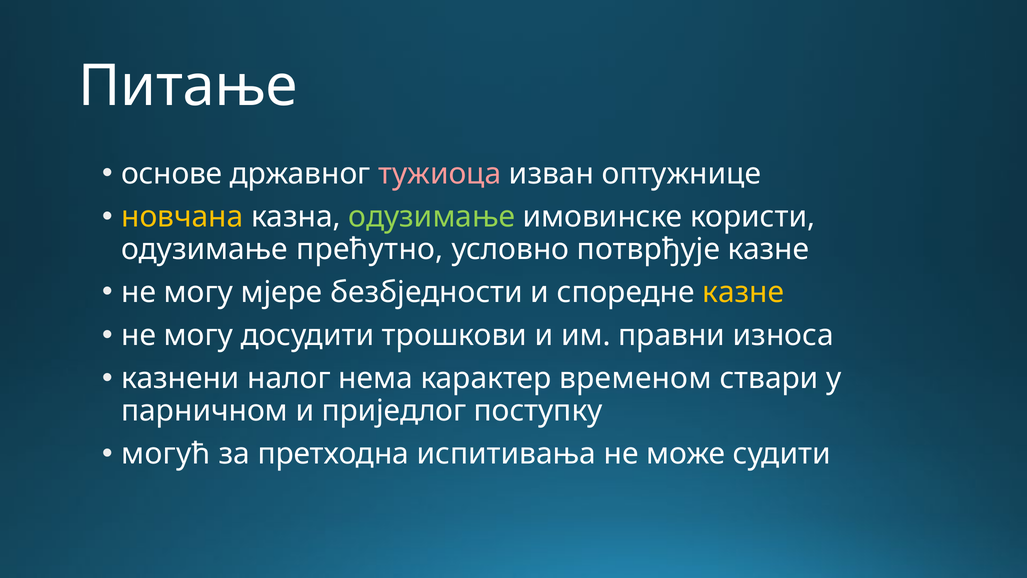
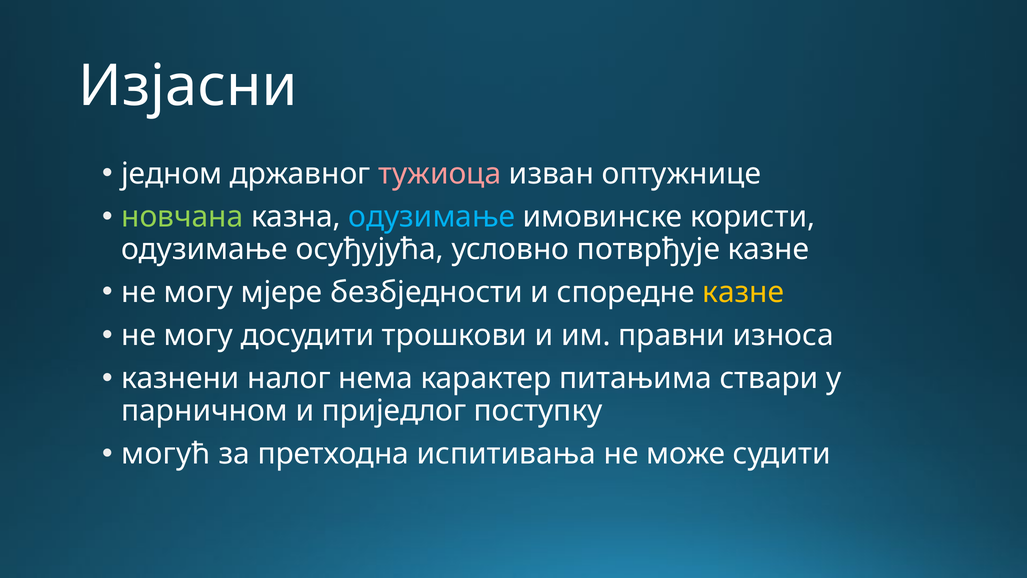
Питање: Питање -> Изјасни (188, 86)
основе: основе -> једном (172, 174)
новчана colour: yellow -> light green (182, 217)
одузимање colour: light green -> light blue (432, 217)
прећутно: прећутно -> осуђујућа (370, 249)
временом: временом -> питањима (636, 378)
